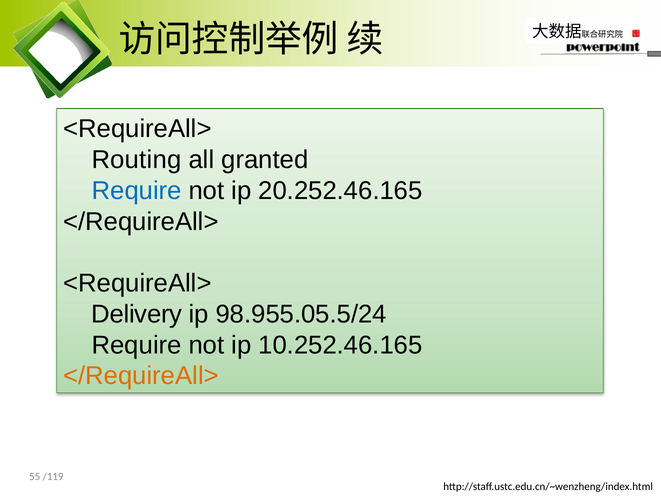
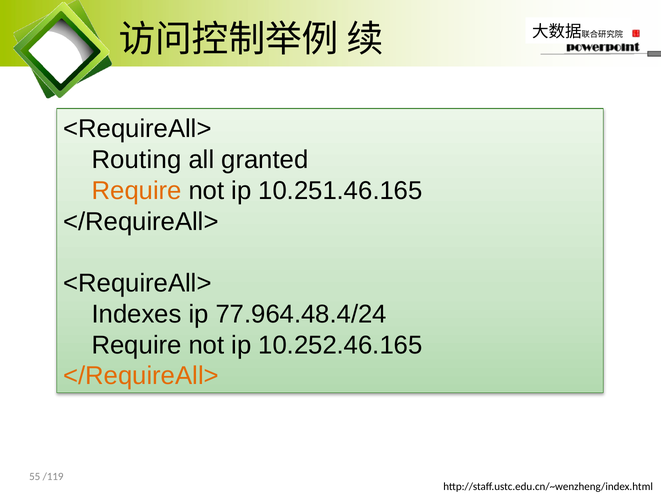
Require colour: blue -> orange (137, 191)
20.252.46.165: 20.252.46.165 -> 10.251.46.165 (340, 191)
Delivery: Delivery -> Indexes (137, 314)
98.955.05.5/24: 98.955.05.5/24 -> 77.964.48.4/24 (301, 314)
